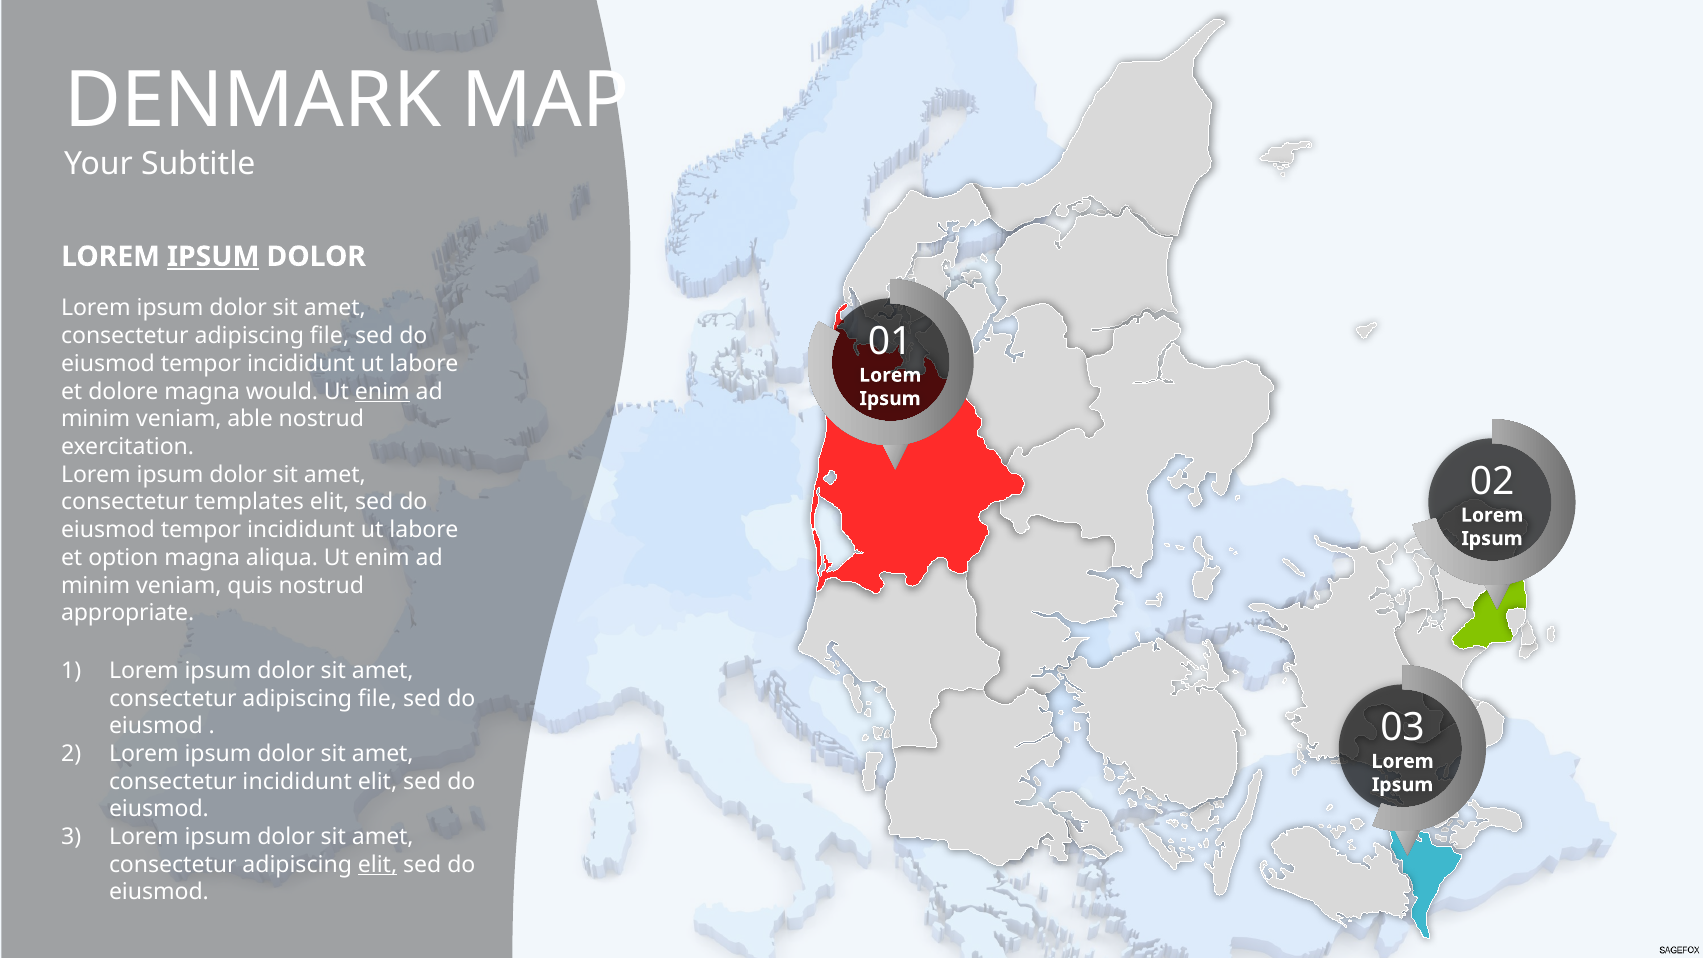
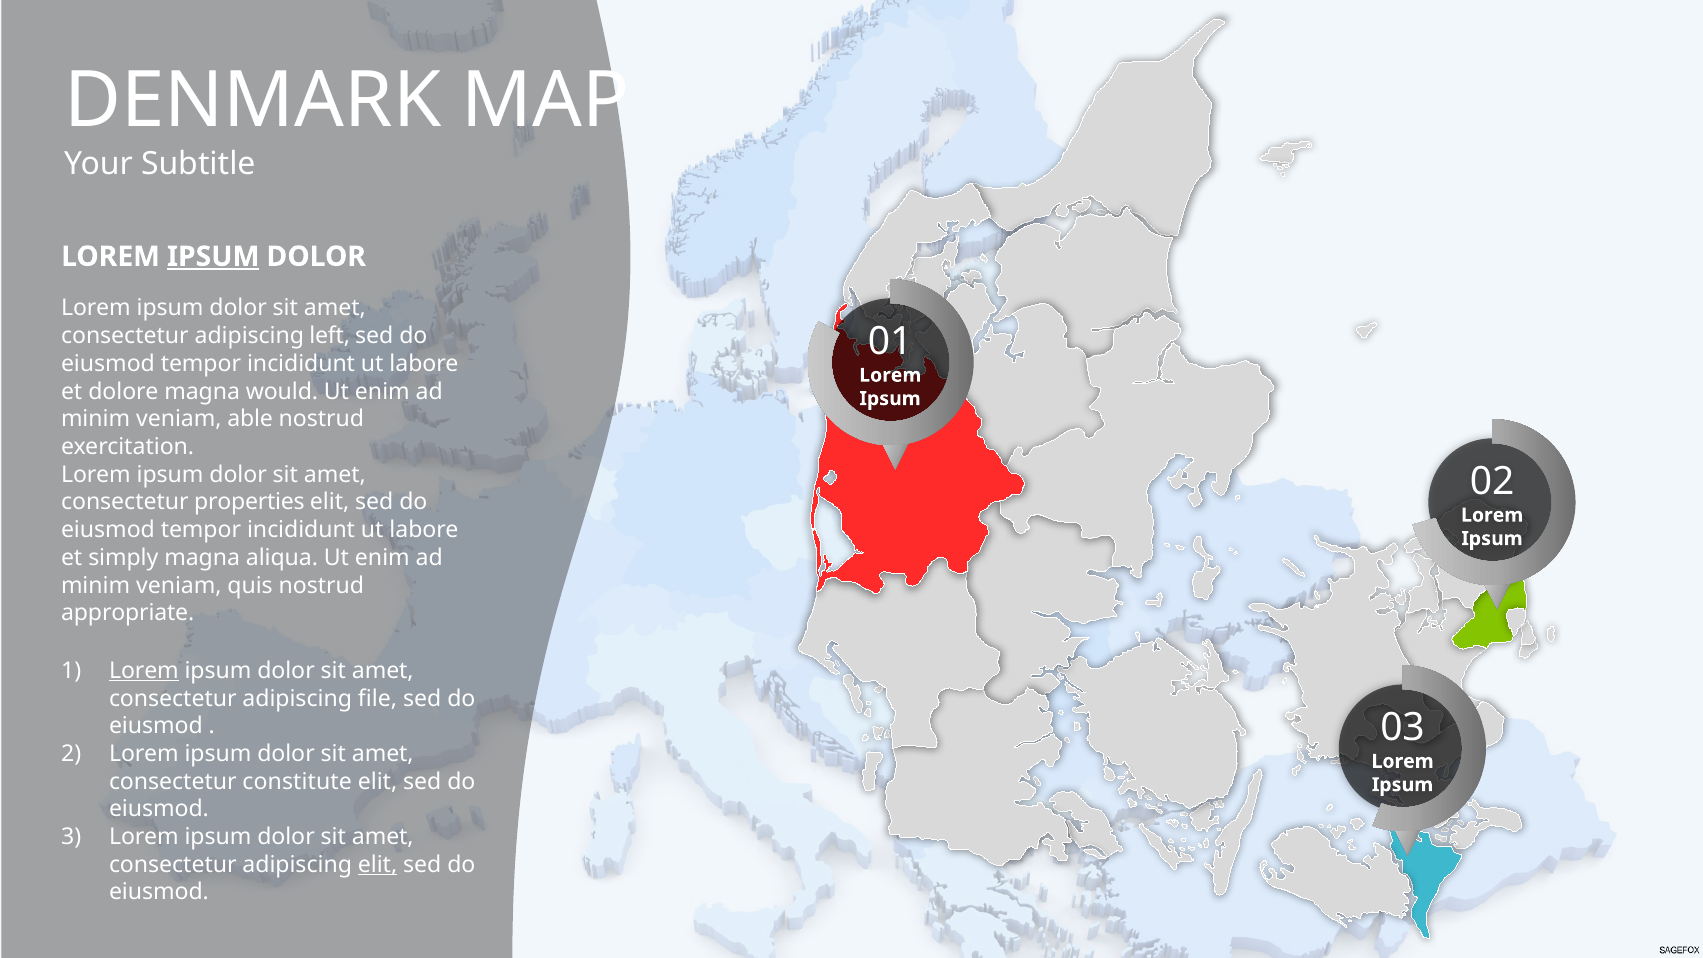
file: file -> left (330, 336)
enim underline: present -> none (382, 391)
templates: templates -> properties (249, 502)
option: option -> simply (123, 558)
Lorem underline: none -> present (144, 671)
consectetur incididunt: incididunt -> constitute (297, 781)
